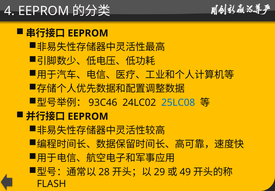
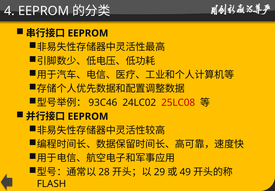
25LC08 colour: blue -> red (178, 102)
